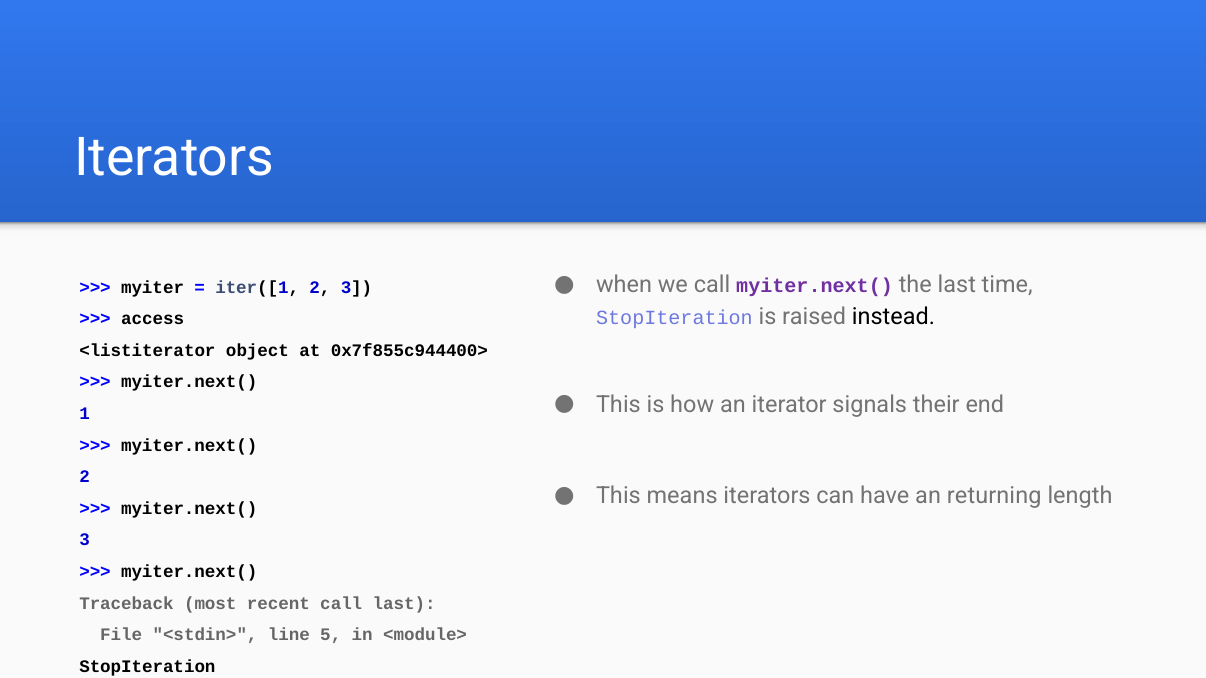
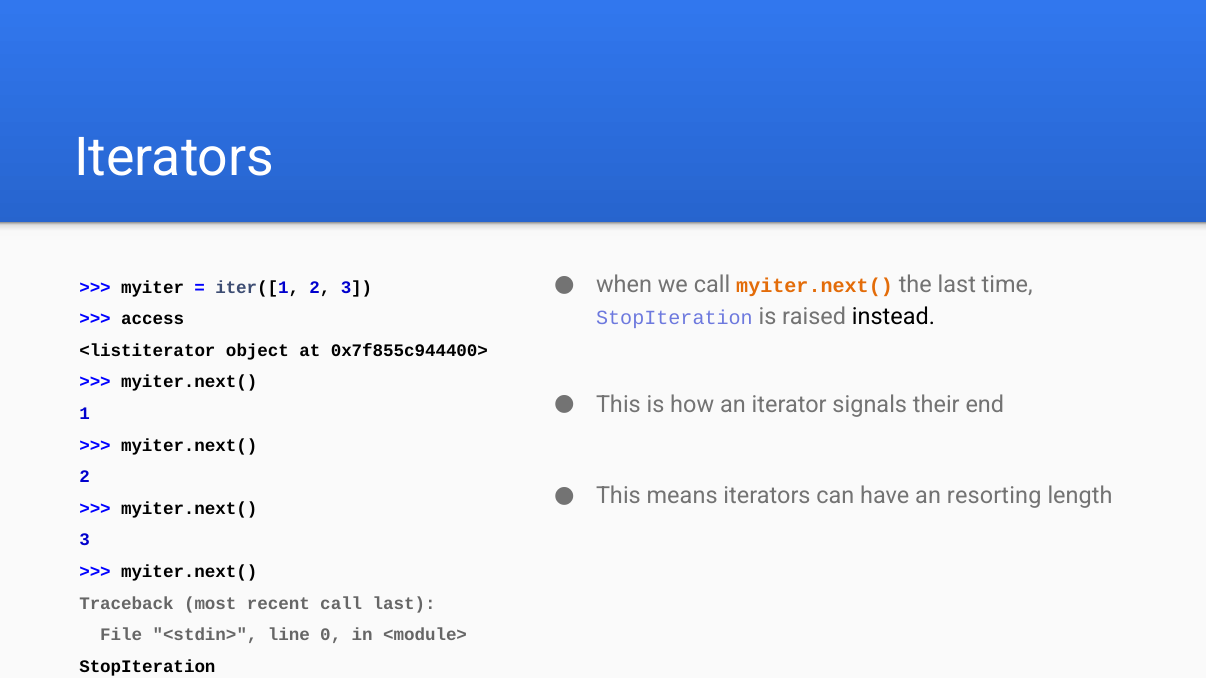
myiter.next( colour: purple -> orange (815, 286)
returning: returning -> resorting (994, 496)
5: 5 -> 0 (331, 635)
